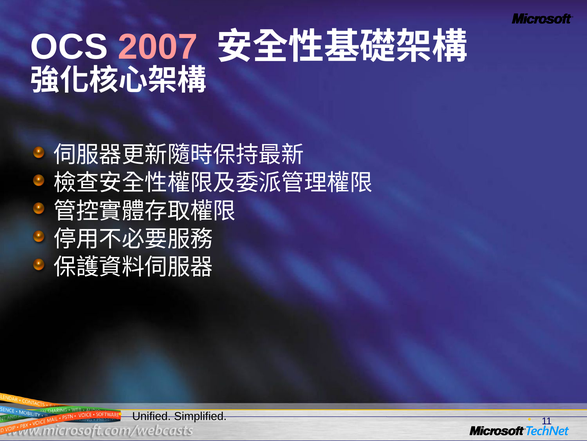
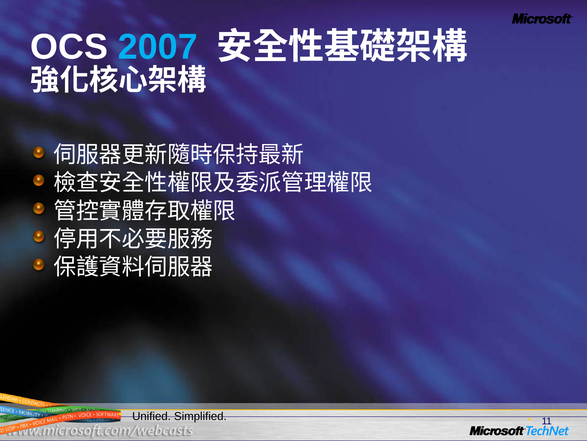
2007 colour: pink -> light blue (158, 47)
